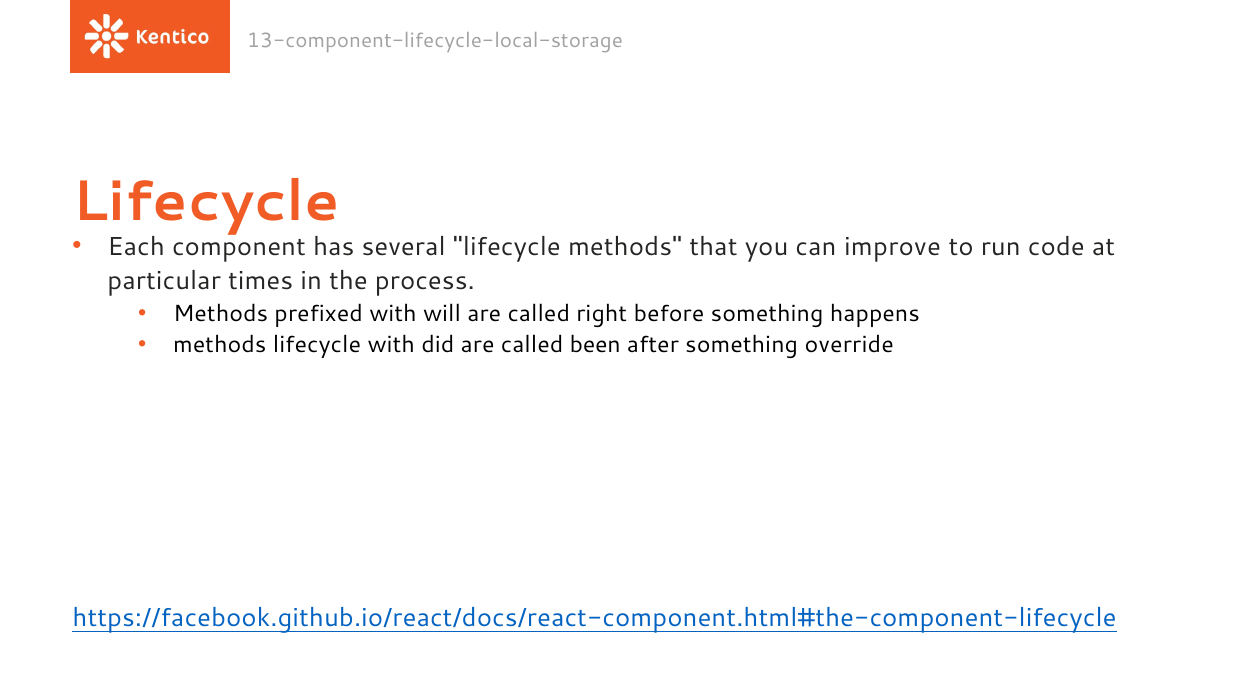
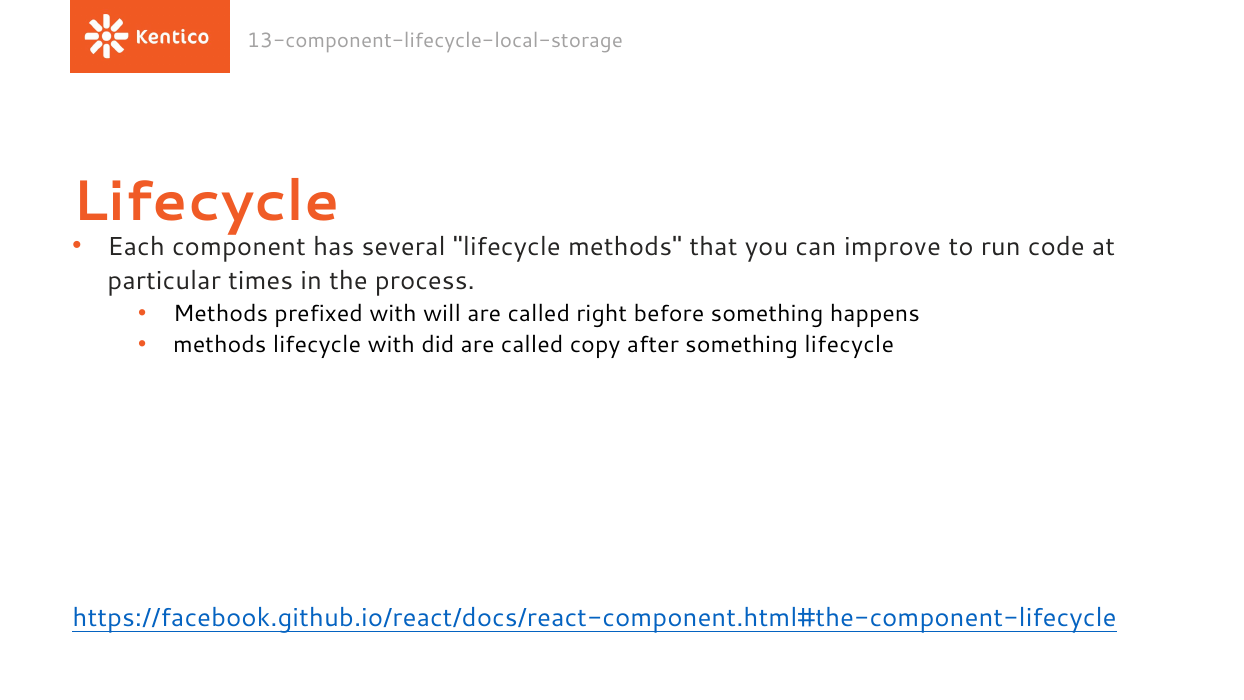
been: been -> copy (595, 345)
something override: override -> lifecycle (849, 345)
